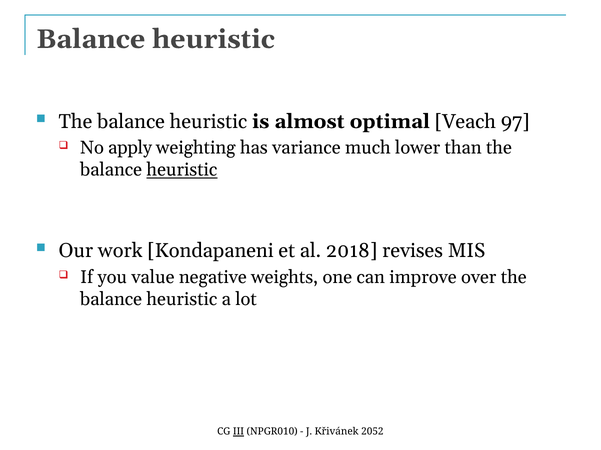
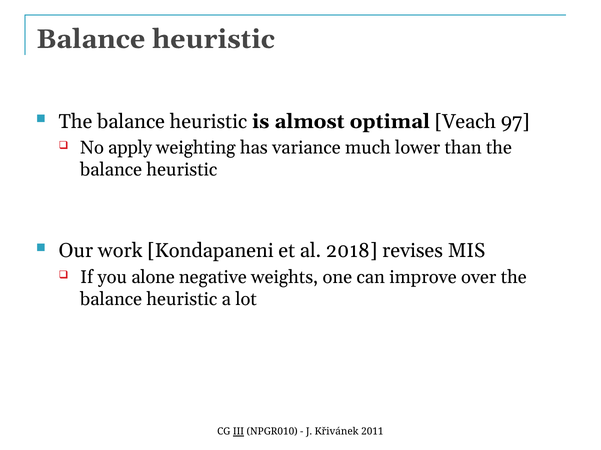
heuristic underline: present -> none (182, 170)
value: value -> alone (153, 278)
2052: 2052 -> 2011 (372, 432)
